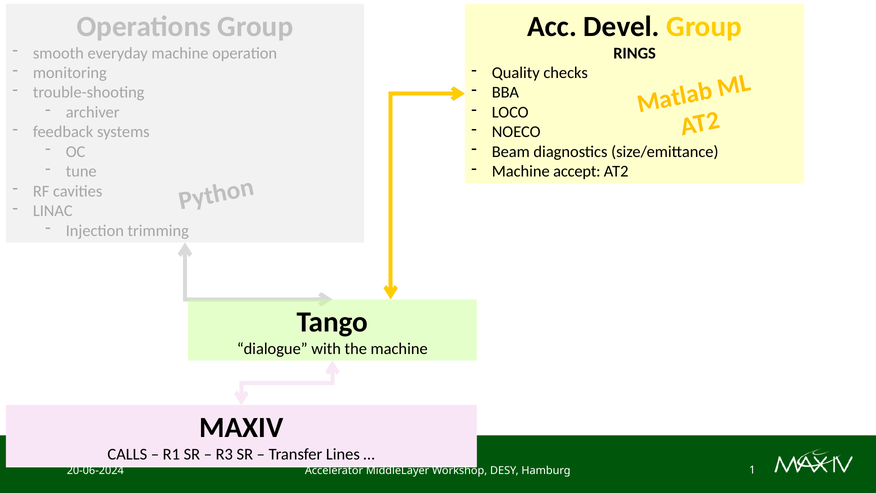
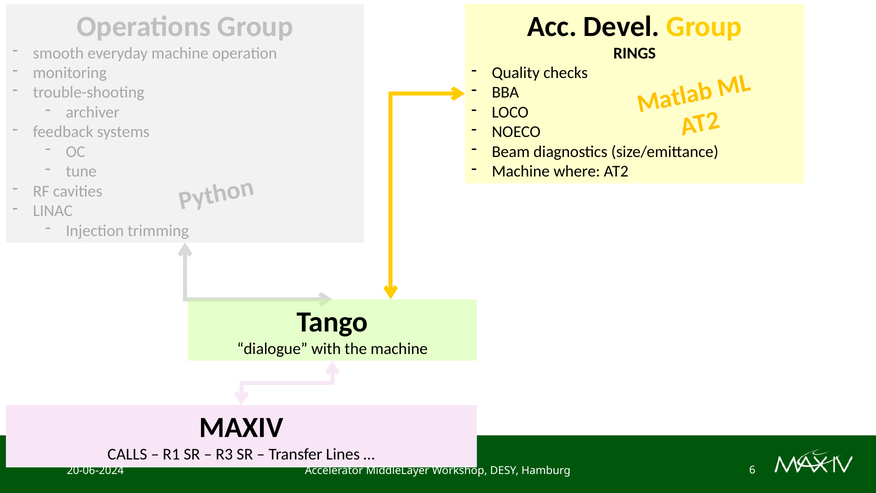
accept: accept -> where (577, 171)
1: 1 -> 6 (752, 470)
